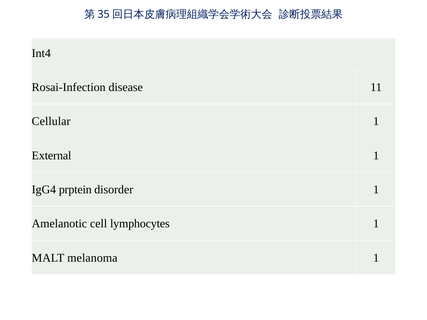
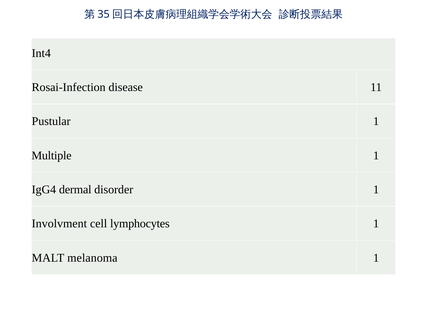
Cellular: Cellular -> Pustular (51, 121)
External: External -> Multiple (52, 156)
prptein: prptein -> dermal (75, 190)
Amelanotic: Amelanotic -> Involvment (59, 224)
